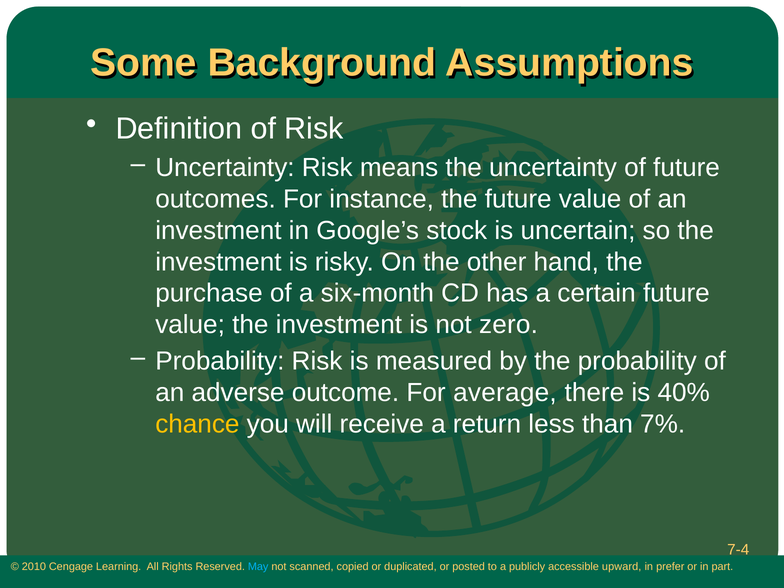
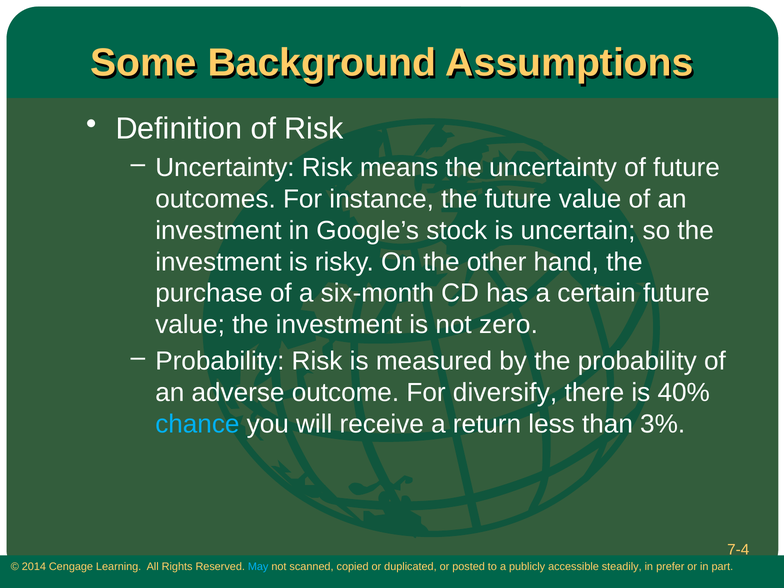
average: average -> diversify (505, 393)
chance colour: yellow -> light blue (197, 424)
7%: 7% -> 3% (663, 424)
2010: 2010 -> 2014 (34, 567)
upward: upward -> steadily (622, 567)
